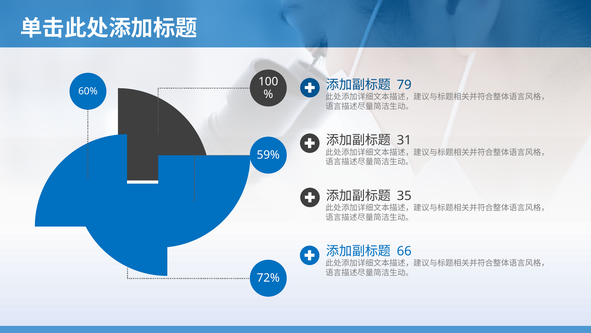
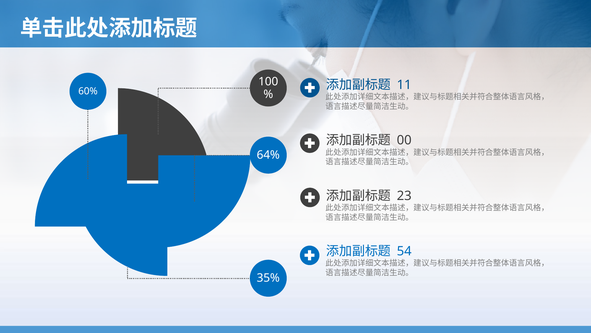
79: 79 -> 11 (404, 85)
31: 31 -> 00 (404, 140)
59%: 59% -> 64% (268, 155)
35: 35 -> 23 (404, 195)
66: 66 -> 54 (404, 251)
72%: 72% -> 35% (268, 278)
